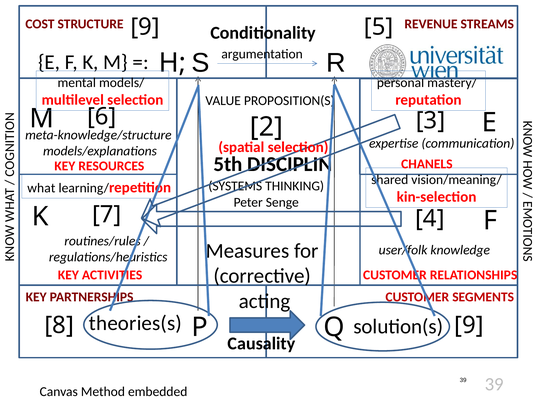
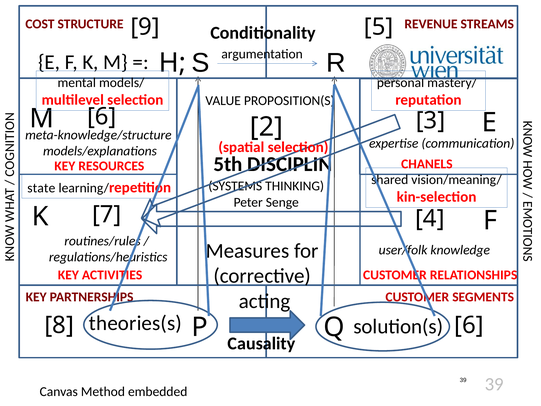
what: what -> state (41, 188)
solution(s 9: 9 -> 6 (469, 325)
